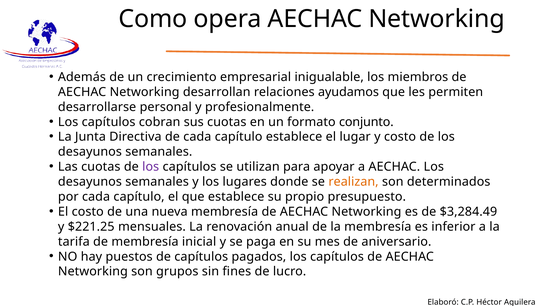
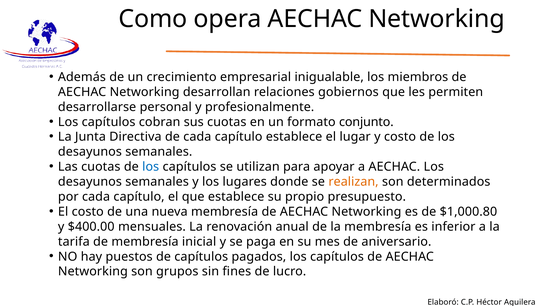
ayudamos: ayudamos -> gobiernos (348, 92)
los colour: purple -> blue (151, 167)
$3,284.49: $3,284.49 -> $1,000.80 (468, 212)
$221.25: $221.25 -> $400.00 (91, 227)
